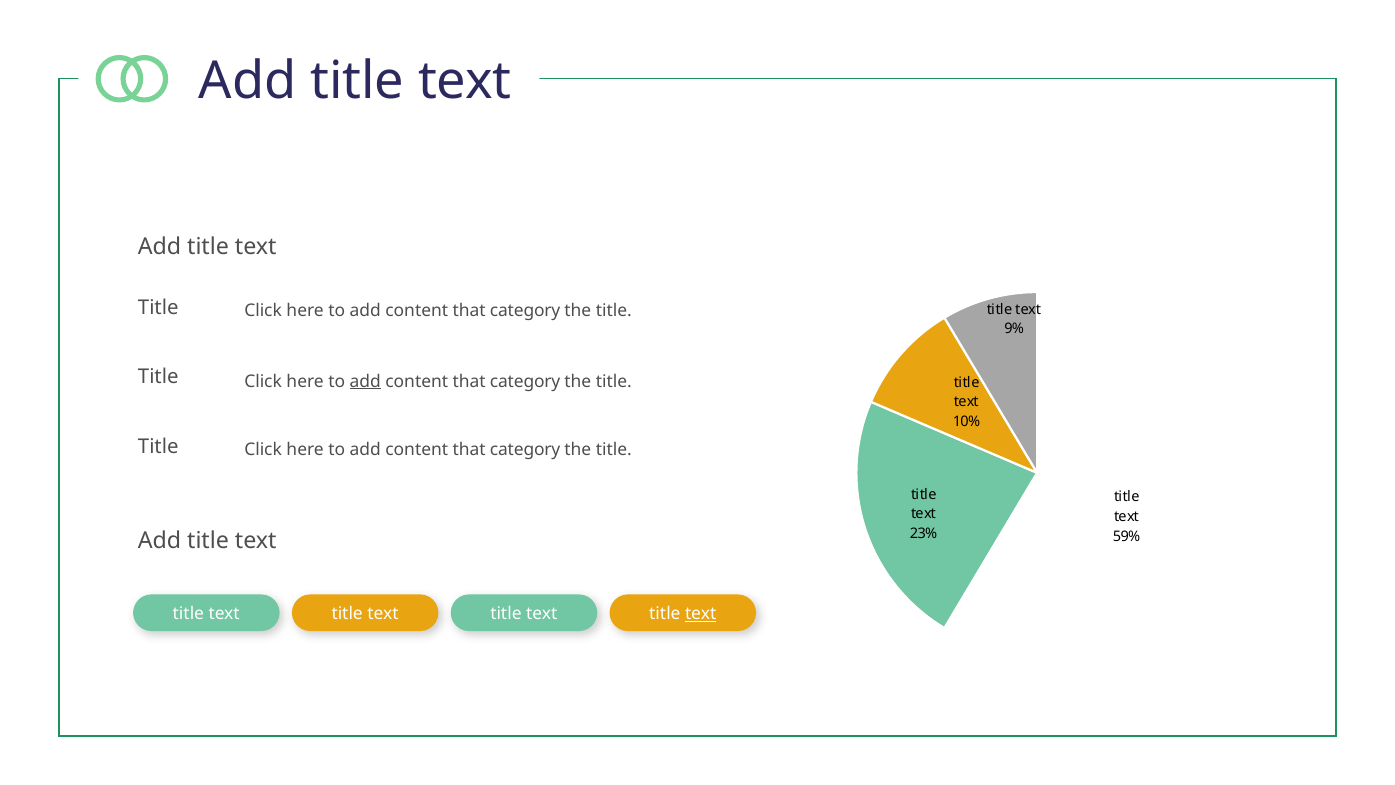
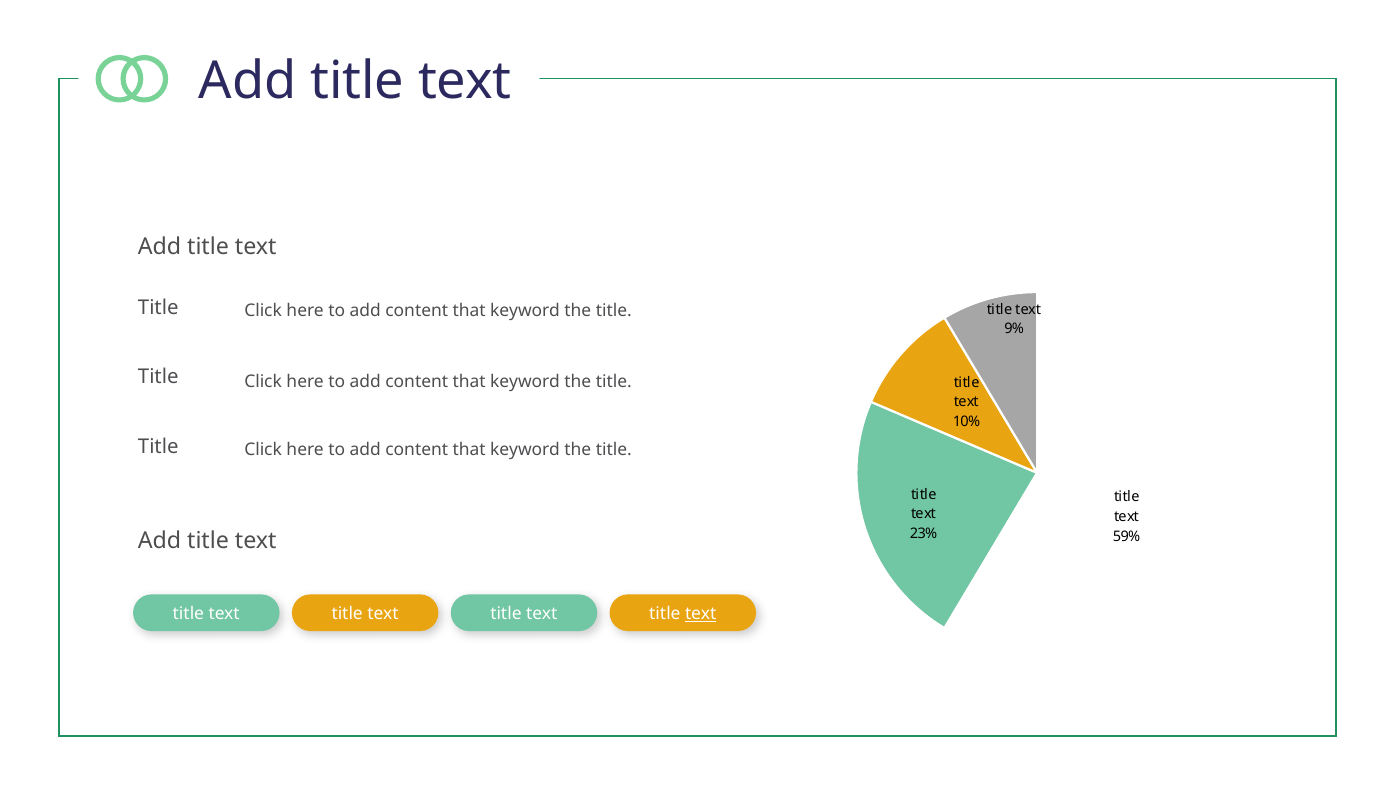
category: category -> keyword (525, 310)
add underline: present -> none (365, 381)
category: category -> keyword (525, 381)
category: category -> keyword (525, 450)
